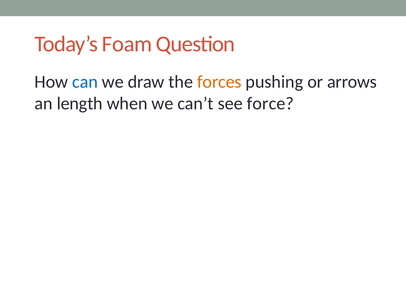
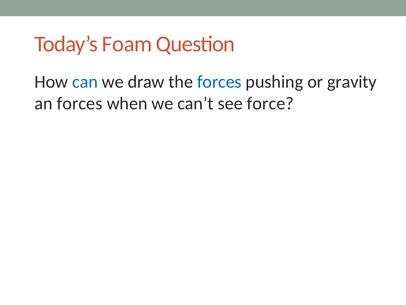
forces colour: orange -> blue (219, 82)
arrows: arrows -> gravity (352, 82)
an length: length -> forces (80, 103)
